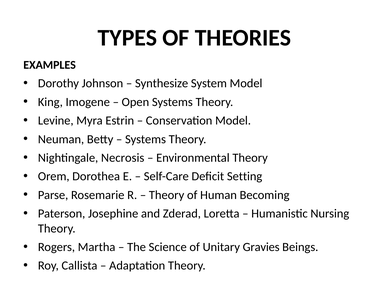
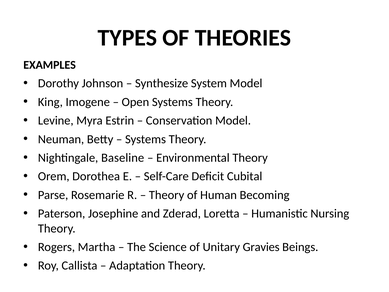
Necrosis: Necrosis -> Baseline (123, 158)
Setting: Setting -> Cubital (245, 176)
